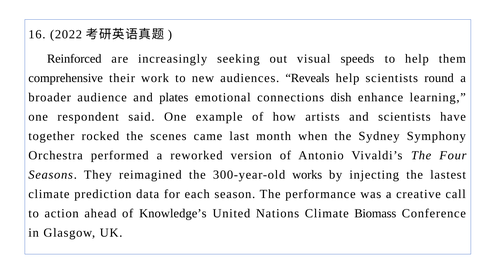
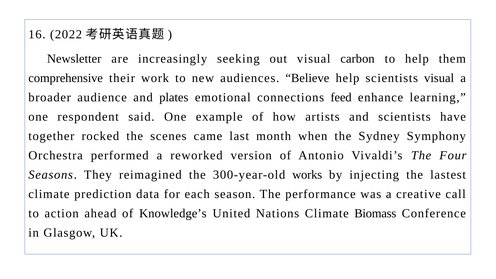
Reinforced: Reinforced -> Newsletter (74, 59)
speeds: speeds -> carbon (358, 59)
Reveals: Reveals -> Believe (307, 78)
scientists round: round -> visual (439, 78)
dish: dish -> feed (341, 97)
